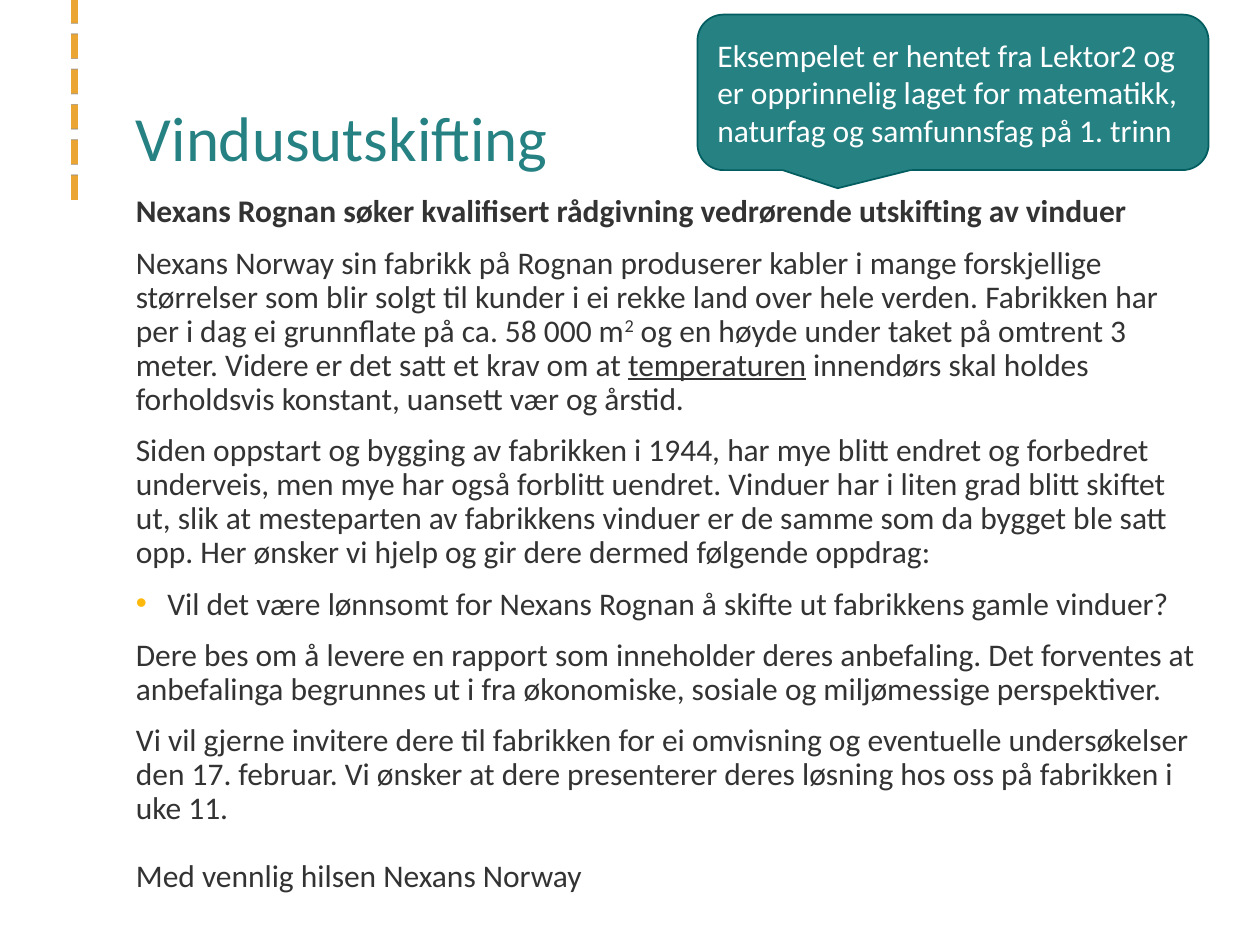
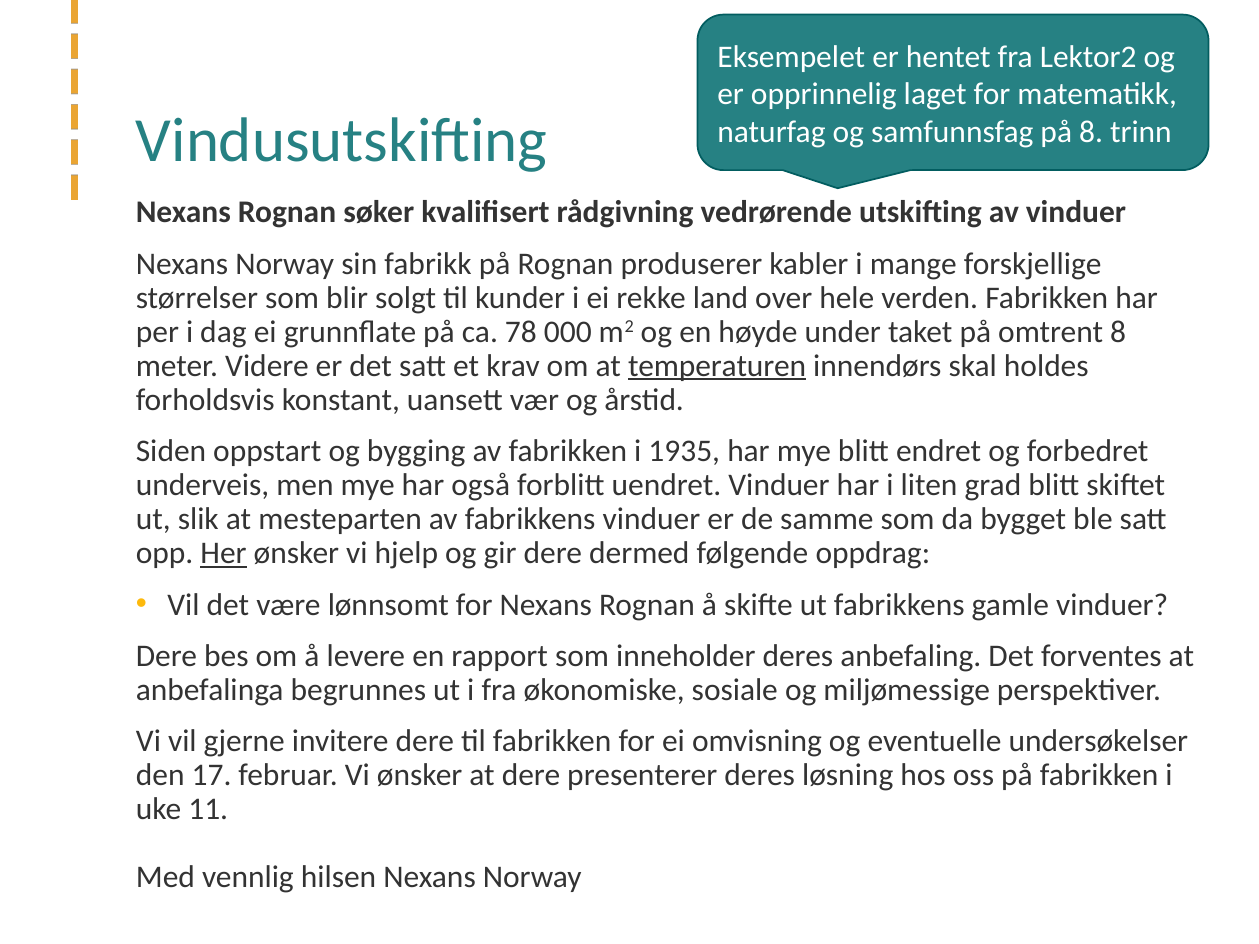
på 1: 1 -> 8 (1091, 132)
58: 58 -> 78 (521, 332)
omtrent 3: 3 -> 8 (1118, 332)
1944: 1944 -> 1935 (684, 451)
Her underline: none -> present (224, 553)
